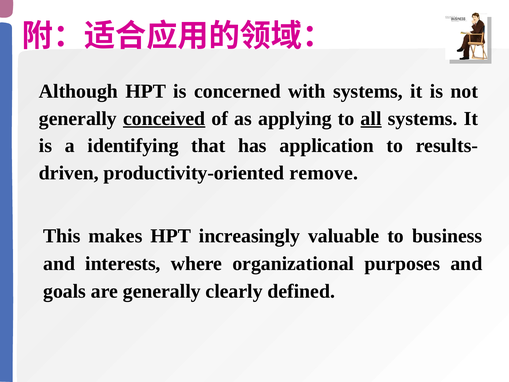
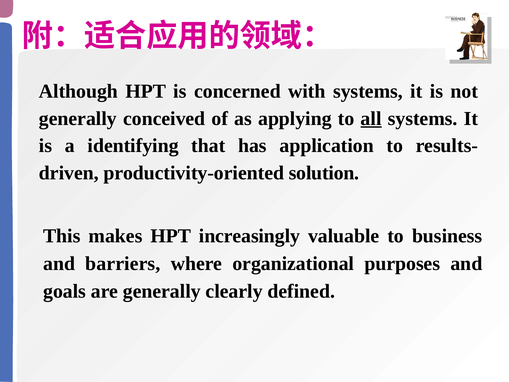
conceived underline: present -> none (164, 118)
remove: remove -> solution (324, 173)
interests: interests -> barriers (123, 263)
